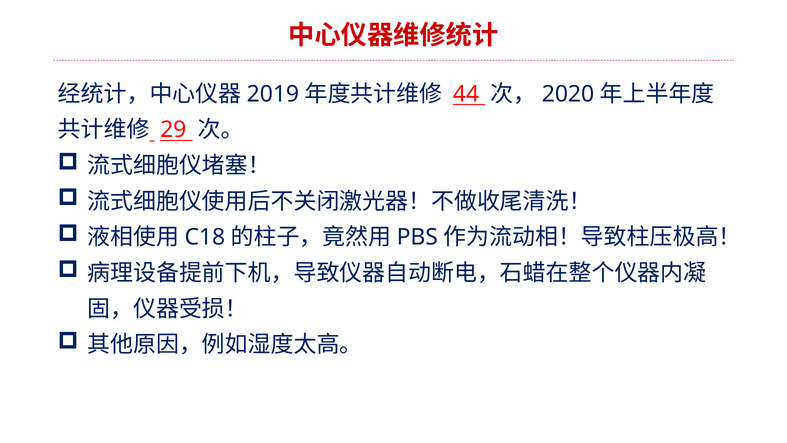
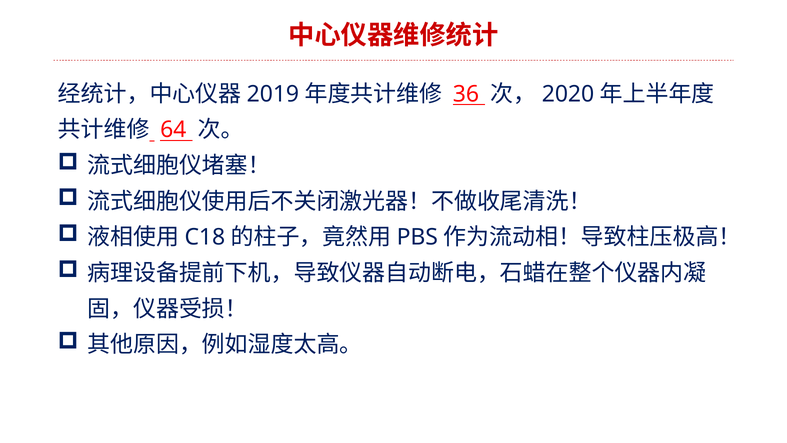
44: 44 -> 36 (466, 94)
29: 29 -> 64 (173, 130)
